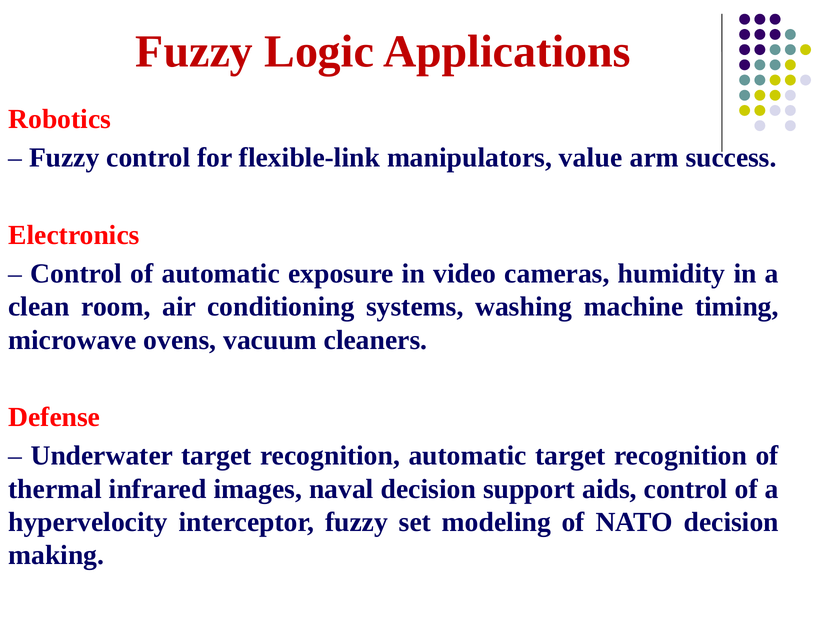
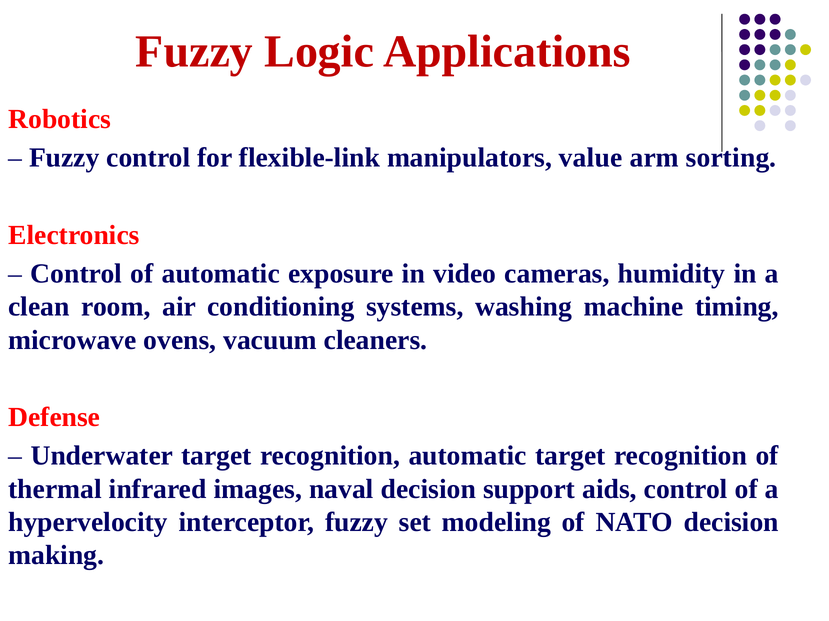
success: success -> sorting (731, 158)
